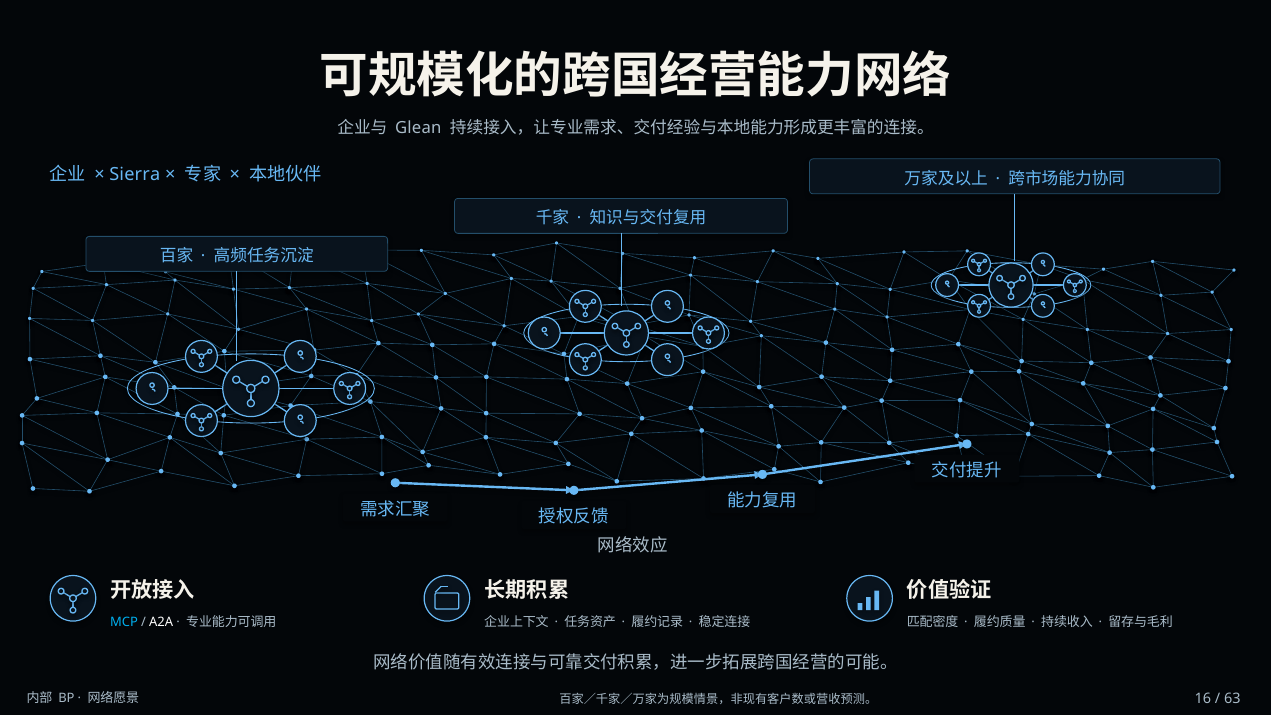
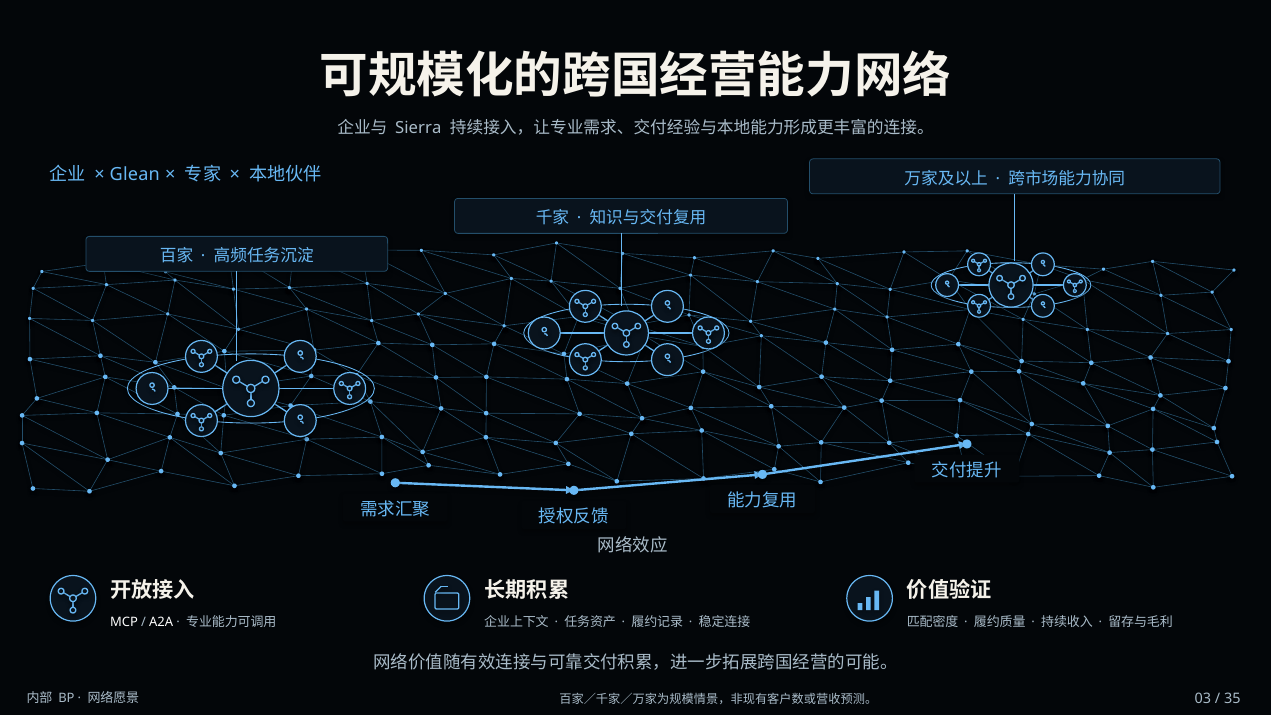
Glean: Glean -> Sierra (418, 128)
Sierra: Sierra -> Glean (135, 174)
MCP colour: light blue -> white (124, 622)
16: 16 -> 03 (1203, 698)
63: 63 -> 35 (1232, 698)
